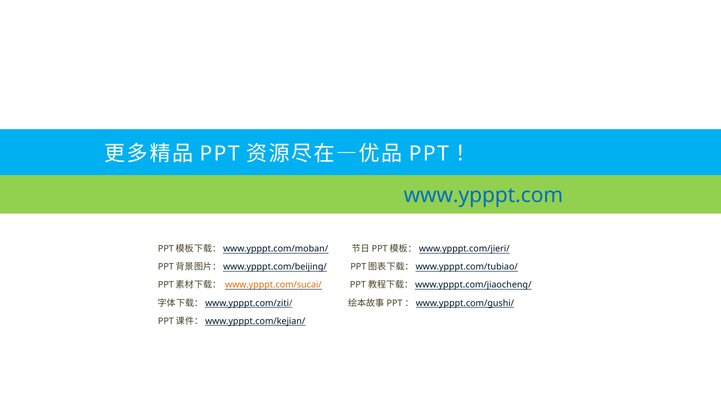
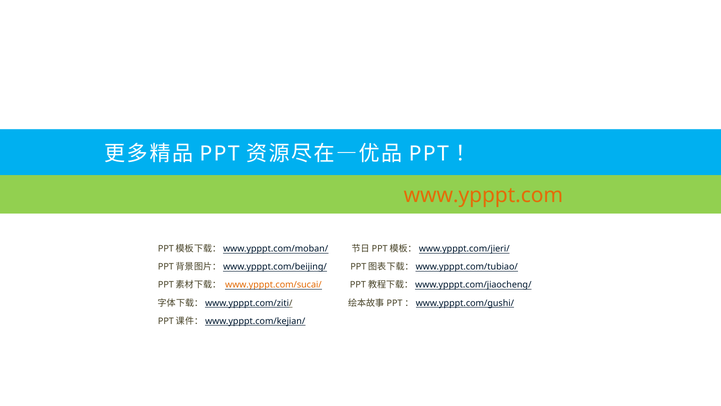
www.ypppt.com colour: blue -> orange (483, 195)
